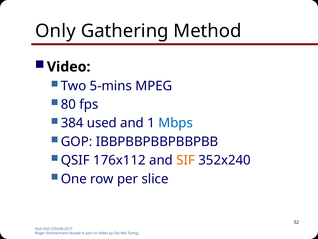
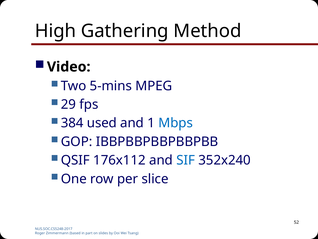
Only: Only -> High (56, 31)
80: 80 -> 29 (68, 104)
SIF colour: orange -> blue (186, 160)
